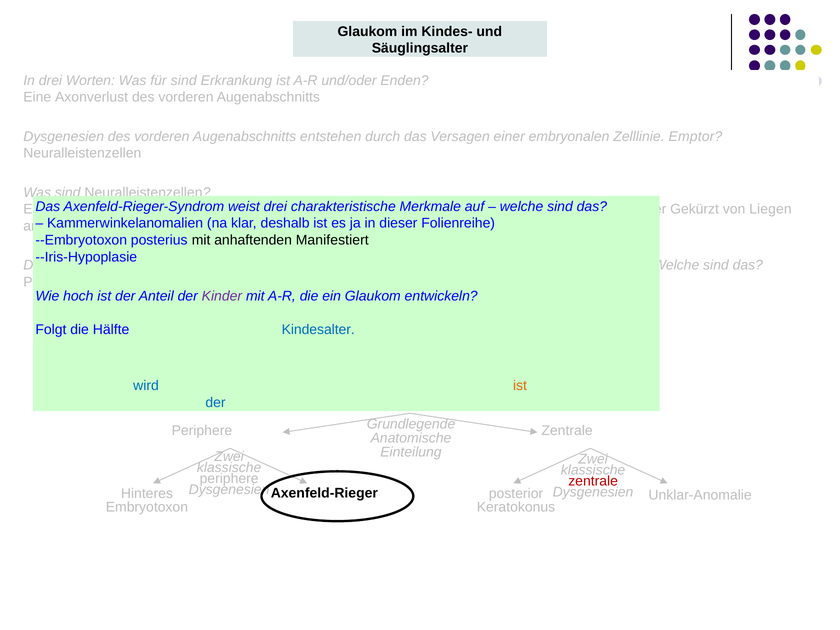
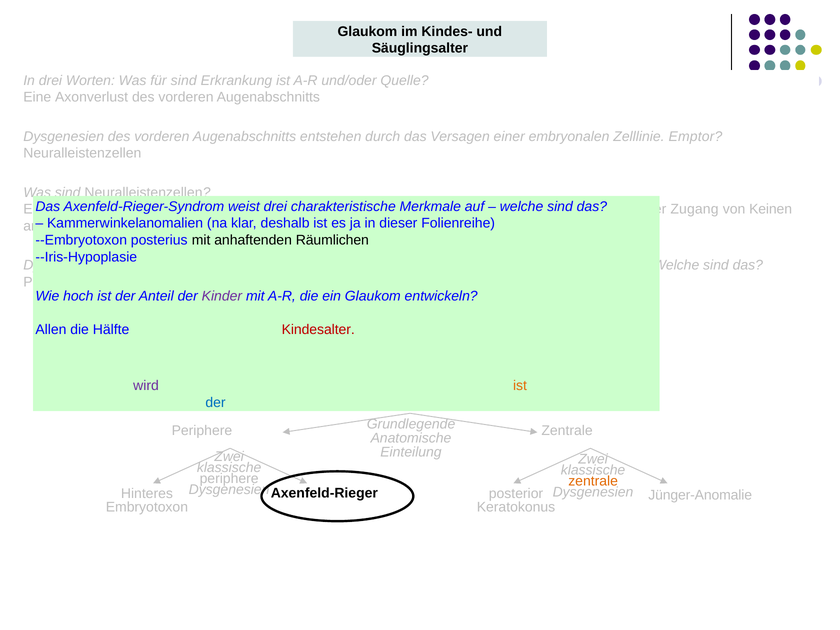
Enden: Enden -> Quelle (405, 81)
Gekürzt: Gekürzt -> Zugang (694, 209)
Liegen: Liegen -> Keinen (771, 209)
Manifestiert: Manifestiert -> Räumlichen (332, 240)
Folgt: Folgt -> Allen (51, 330)
Kindesalter colour: blue -> red (318, 330)
wird colour: blue -> purple (146, 386)
zentrale colour: red -> orange (593, 481)
Unklar-Anomalie: Unklar-Anomalie -> Jünger-Anomalie (700, 495)
